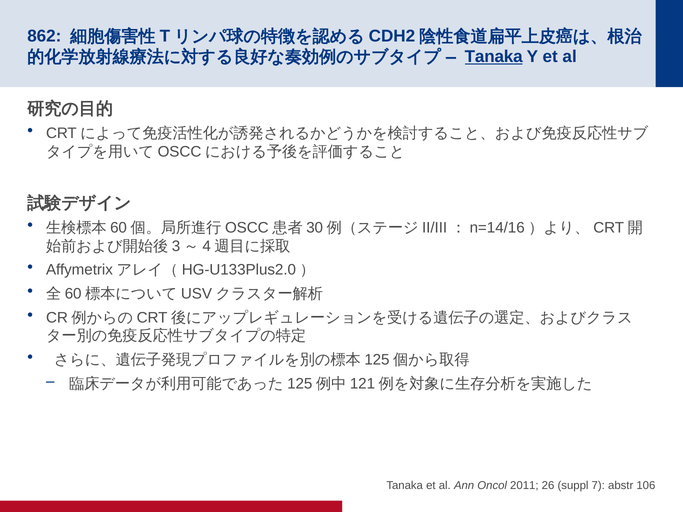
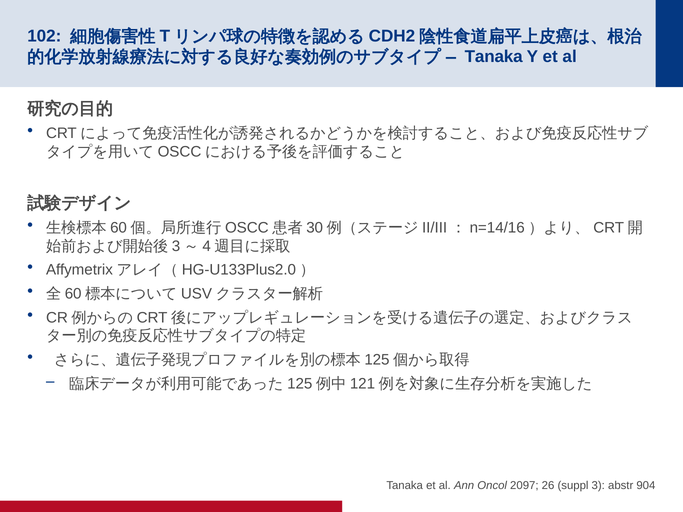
862: 862 -> 102 (44, 36)
Tanaka underline: present -> none (494, 57)
2011: 2011 -> 2097 (524, 486)
7: 7 -> 3 (598, 486)
106: 106 -> 904 (646, 486)
